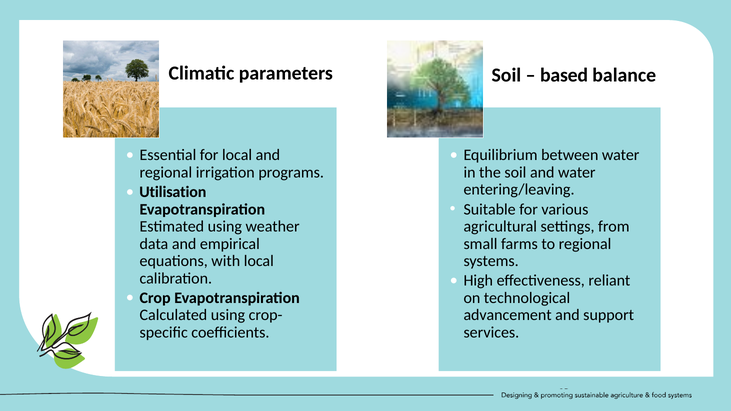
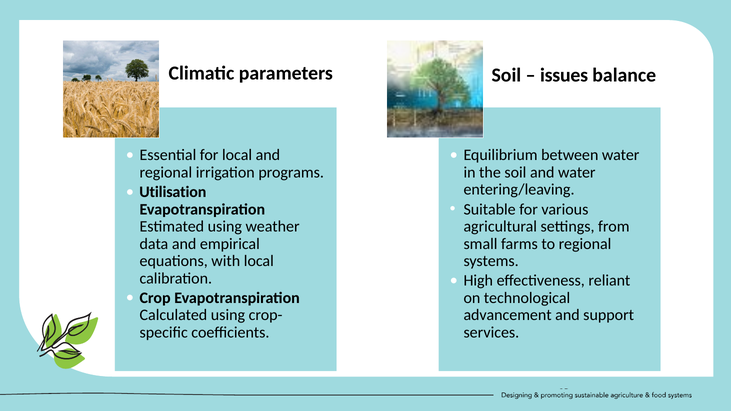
based: based -> issues (564, 75)
